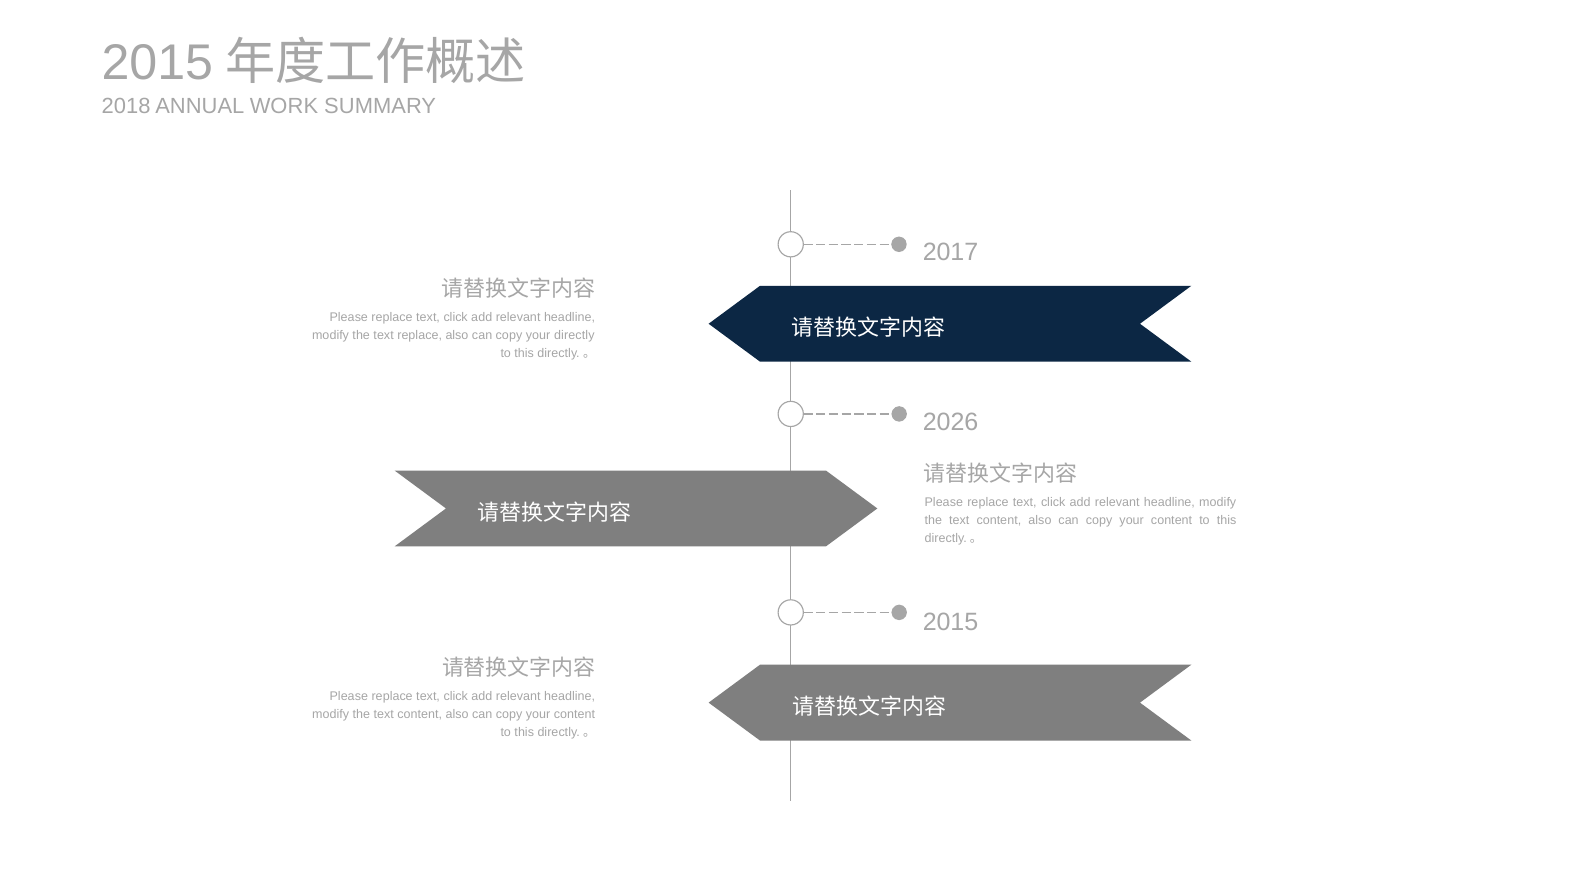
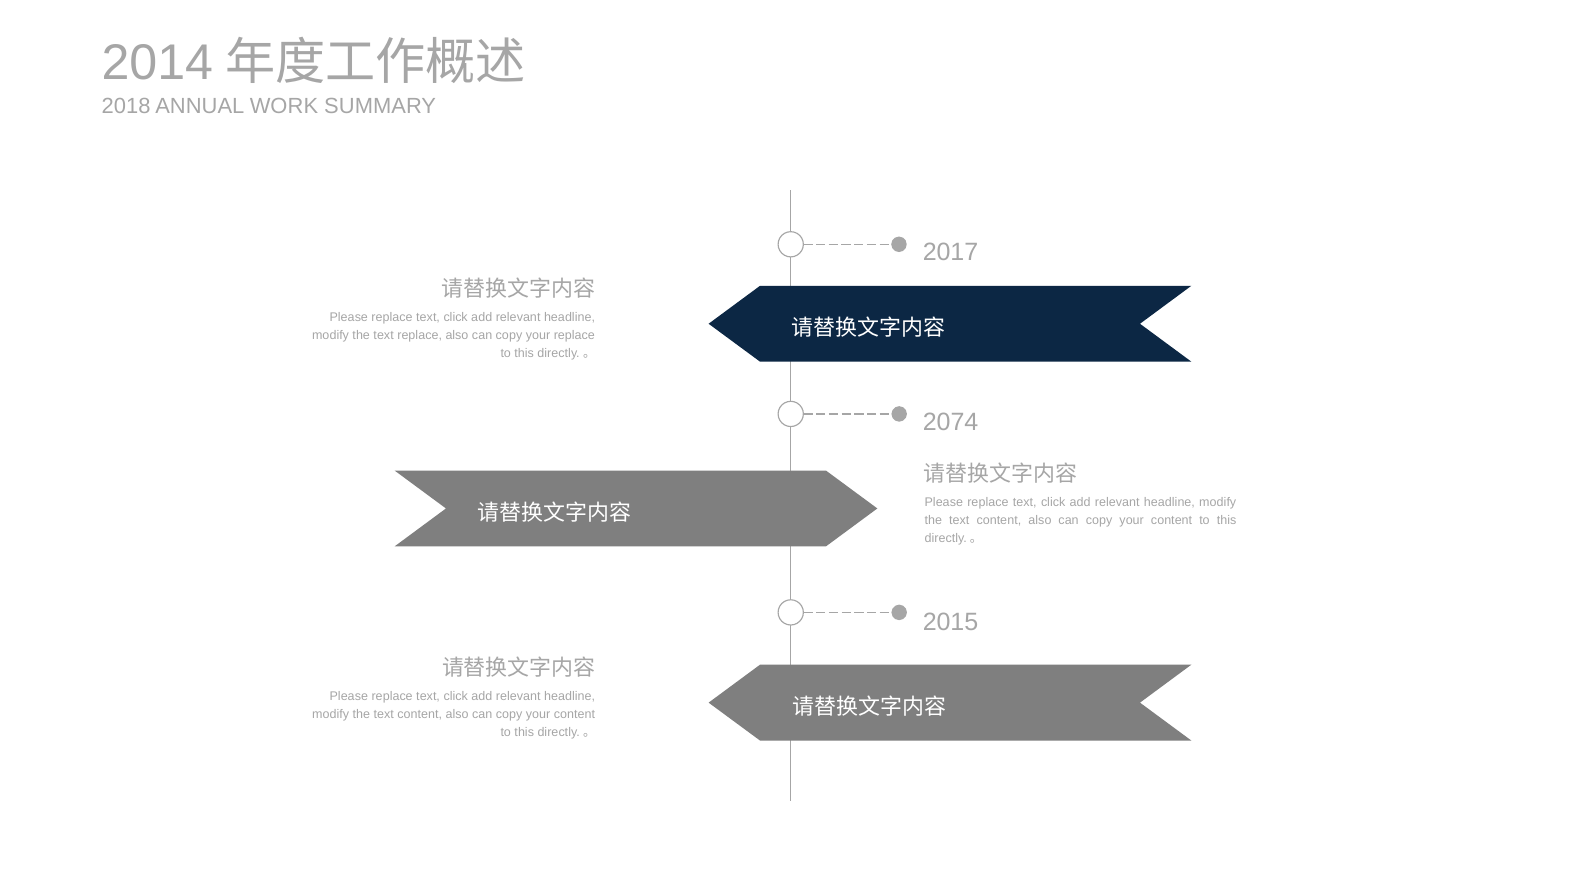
2015: 2015 -> 2014 (157, 63)
your directly: directly -> replace (574, 335)
2026: 2026 -> 2074 (951, 422)
